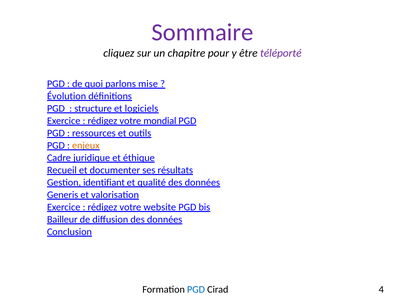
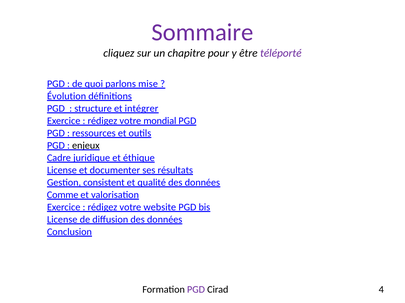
logiciels: logiciels -> intégrer (142, 109)
enjeux colour: orange -> black (86, 146)
Recueil: Recueil -> License (62, 171)
identifiant: identifiant -> consistent (104, 183)
Generis: Generis -> Comme (63, 195)
Bailleur: Bailleur -> License (62, 220)
PGD colour: blue -> purple (196, 290)
